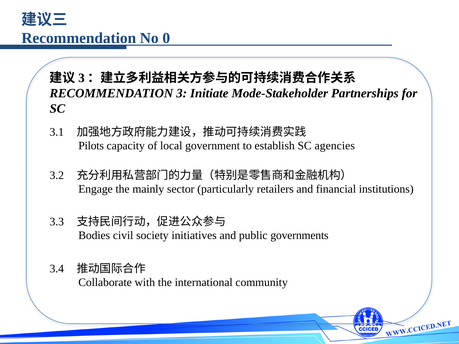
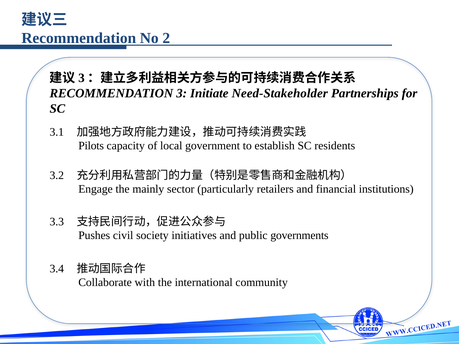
0: 0 -> 2 (166, 38)
Mode-Stakeholder: Mode-Stakeholder -> Need-Stakeholder (280, 93)
agencies: agencies -> residents (335, 146)
Bodies: Bodies -> Pushes (94, 236)
